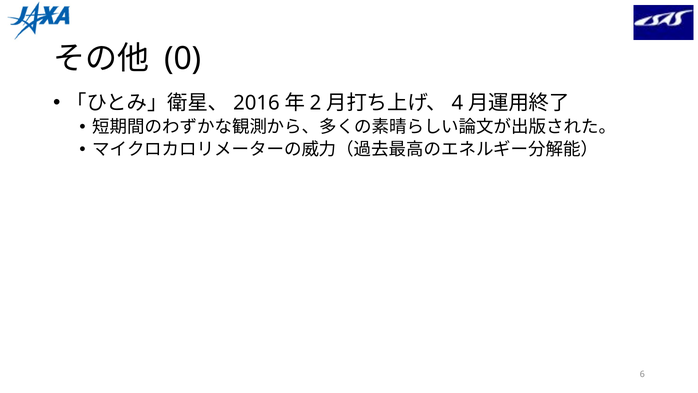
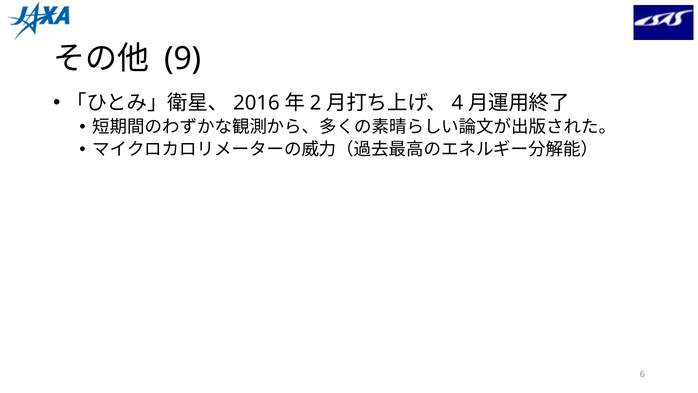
0: 0 -> 9 (183, 59)
